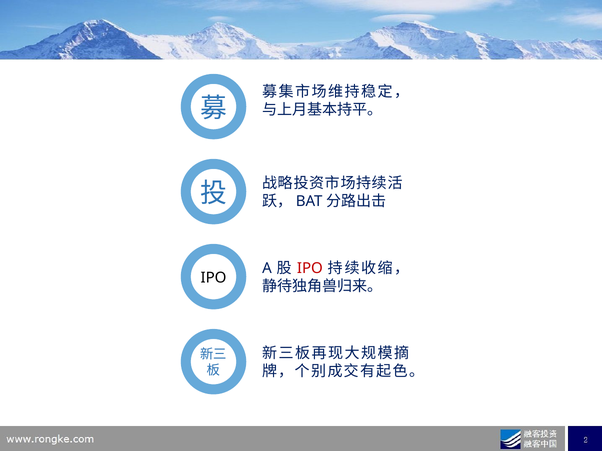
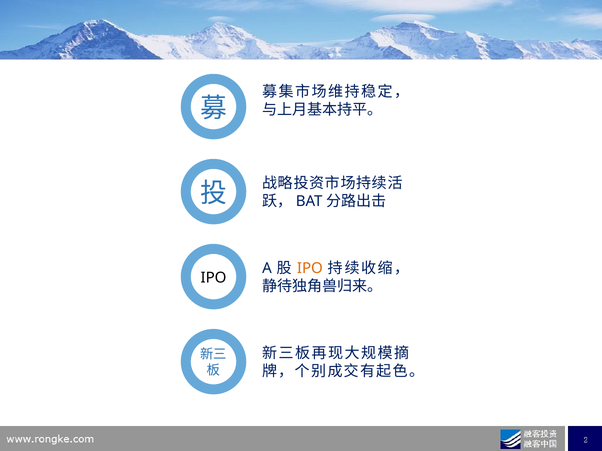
IPO colour: red -> orange (310, 269)
